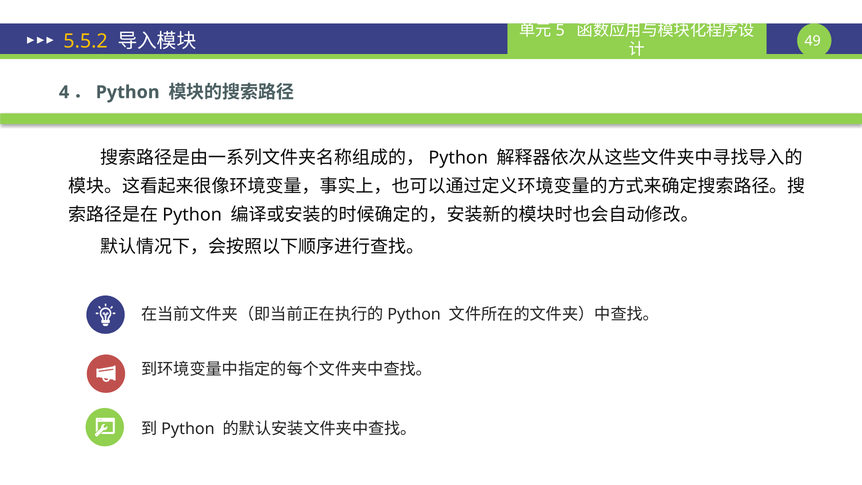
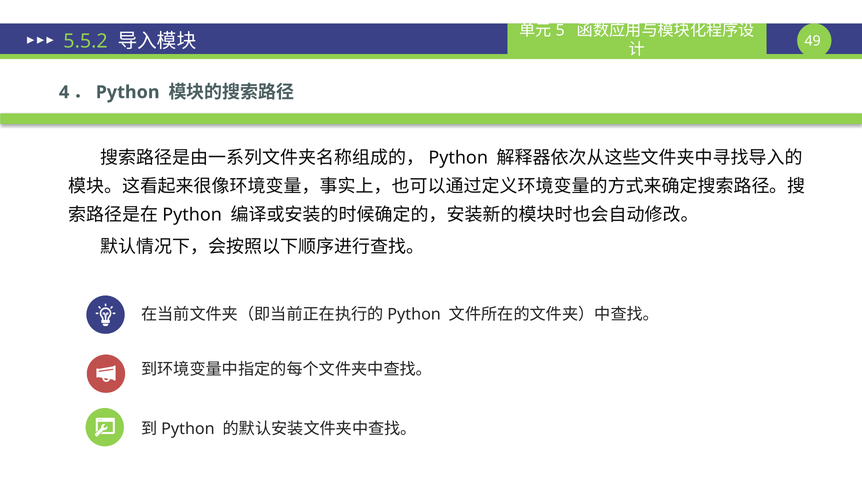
5.5.2 colour: yellow -> light green (86, 41)
